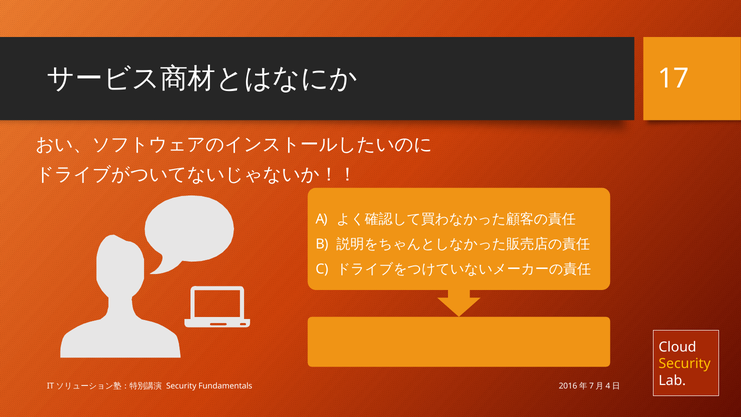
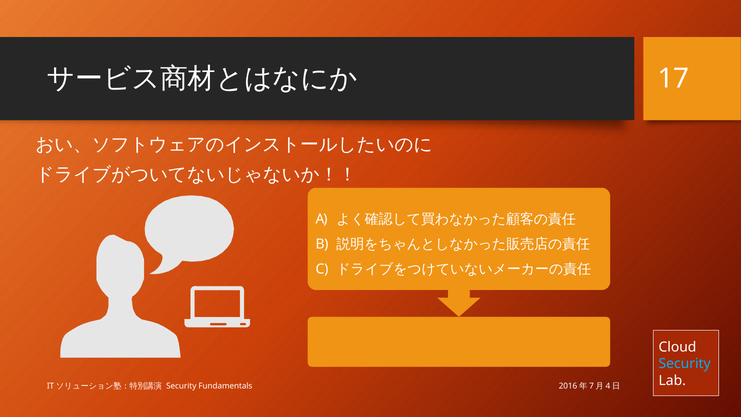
Security colour: yellow -> light blue (685, 364)
